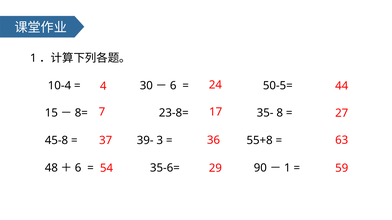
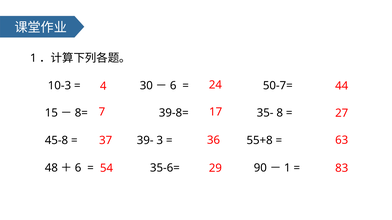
10-4: 10-4 -> 10-3 (59, 86)
50-5=: 50-5= -> 50-7= (278, 86)
23-8=: 23-8= -> 39-8= (174, 113)
59: 59 -> 83 (342, 169)
